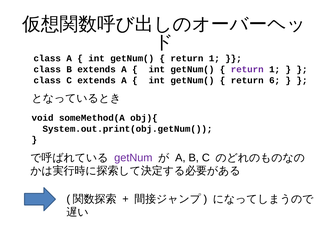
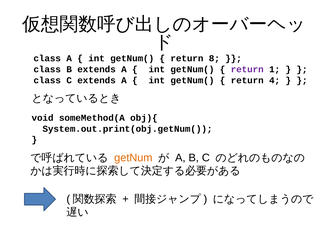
1: 1 -> 8 (214, 58)
6: 6 -> 4 (275, 80)
getNum colour: purple -> orange (133, 158)
